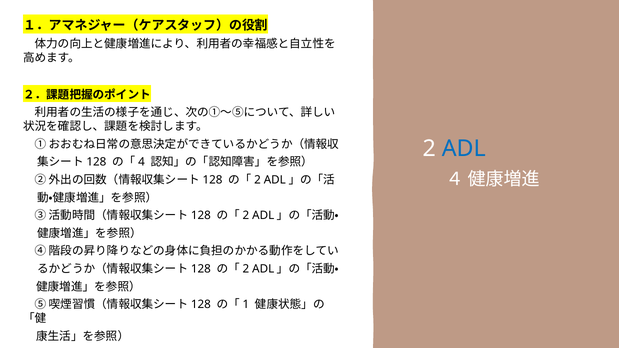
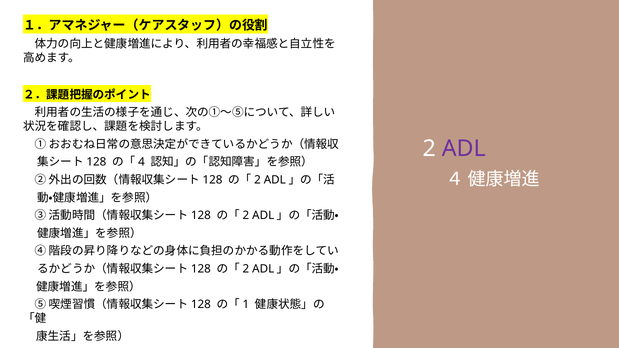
ADL colour: blue -> purple (464, 149)
